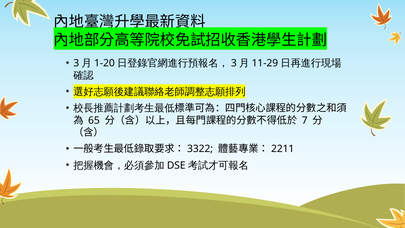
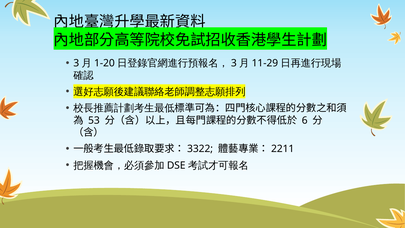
65: 65 -> 53 (94, 120)
7: 7 -> 6 (305, 120)
